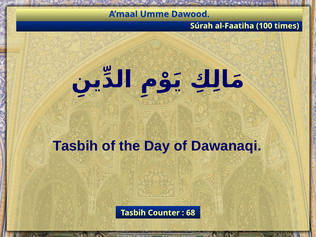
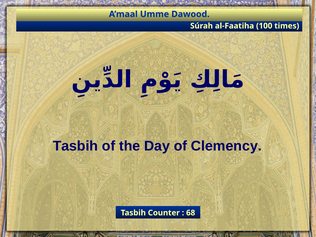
Dawanaqi: Dawanaqi -> Clemency (226, 146)
